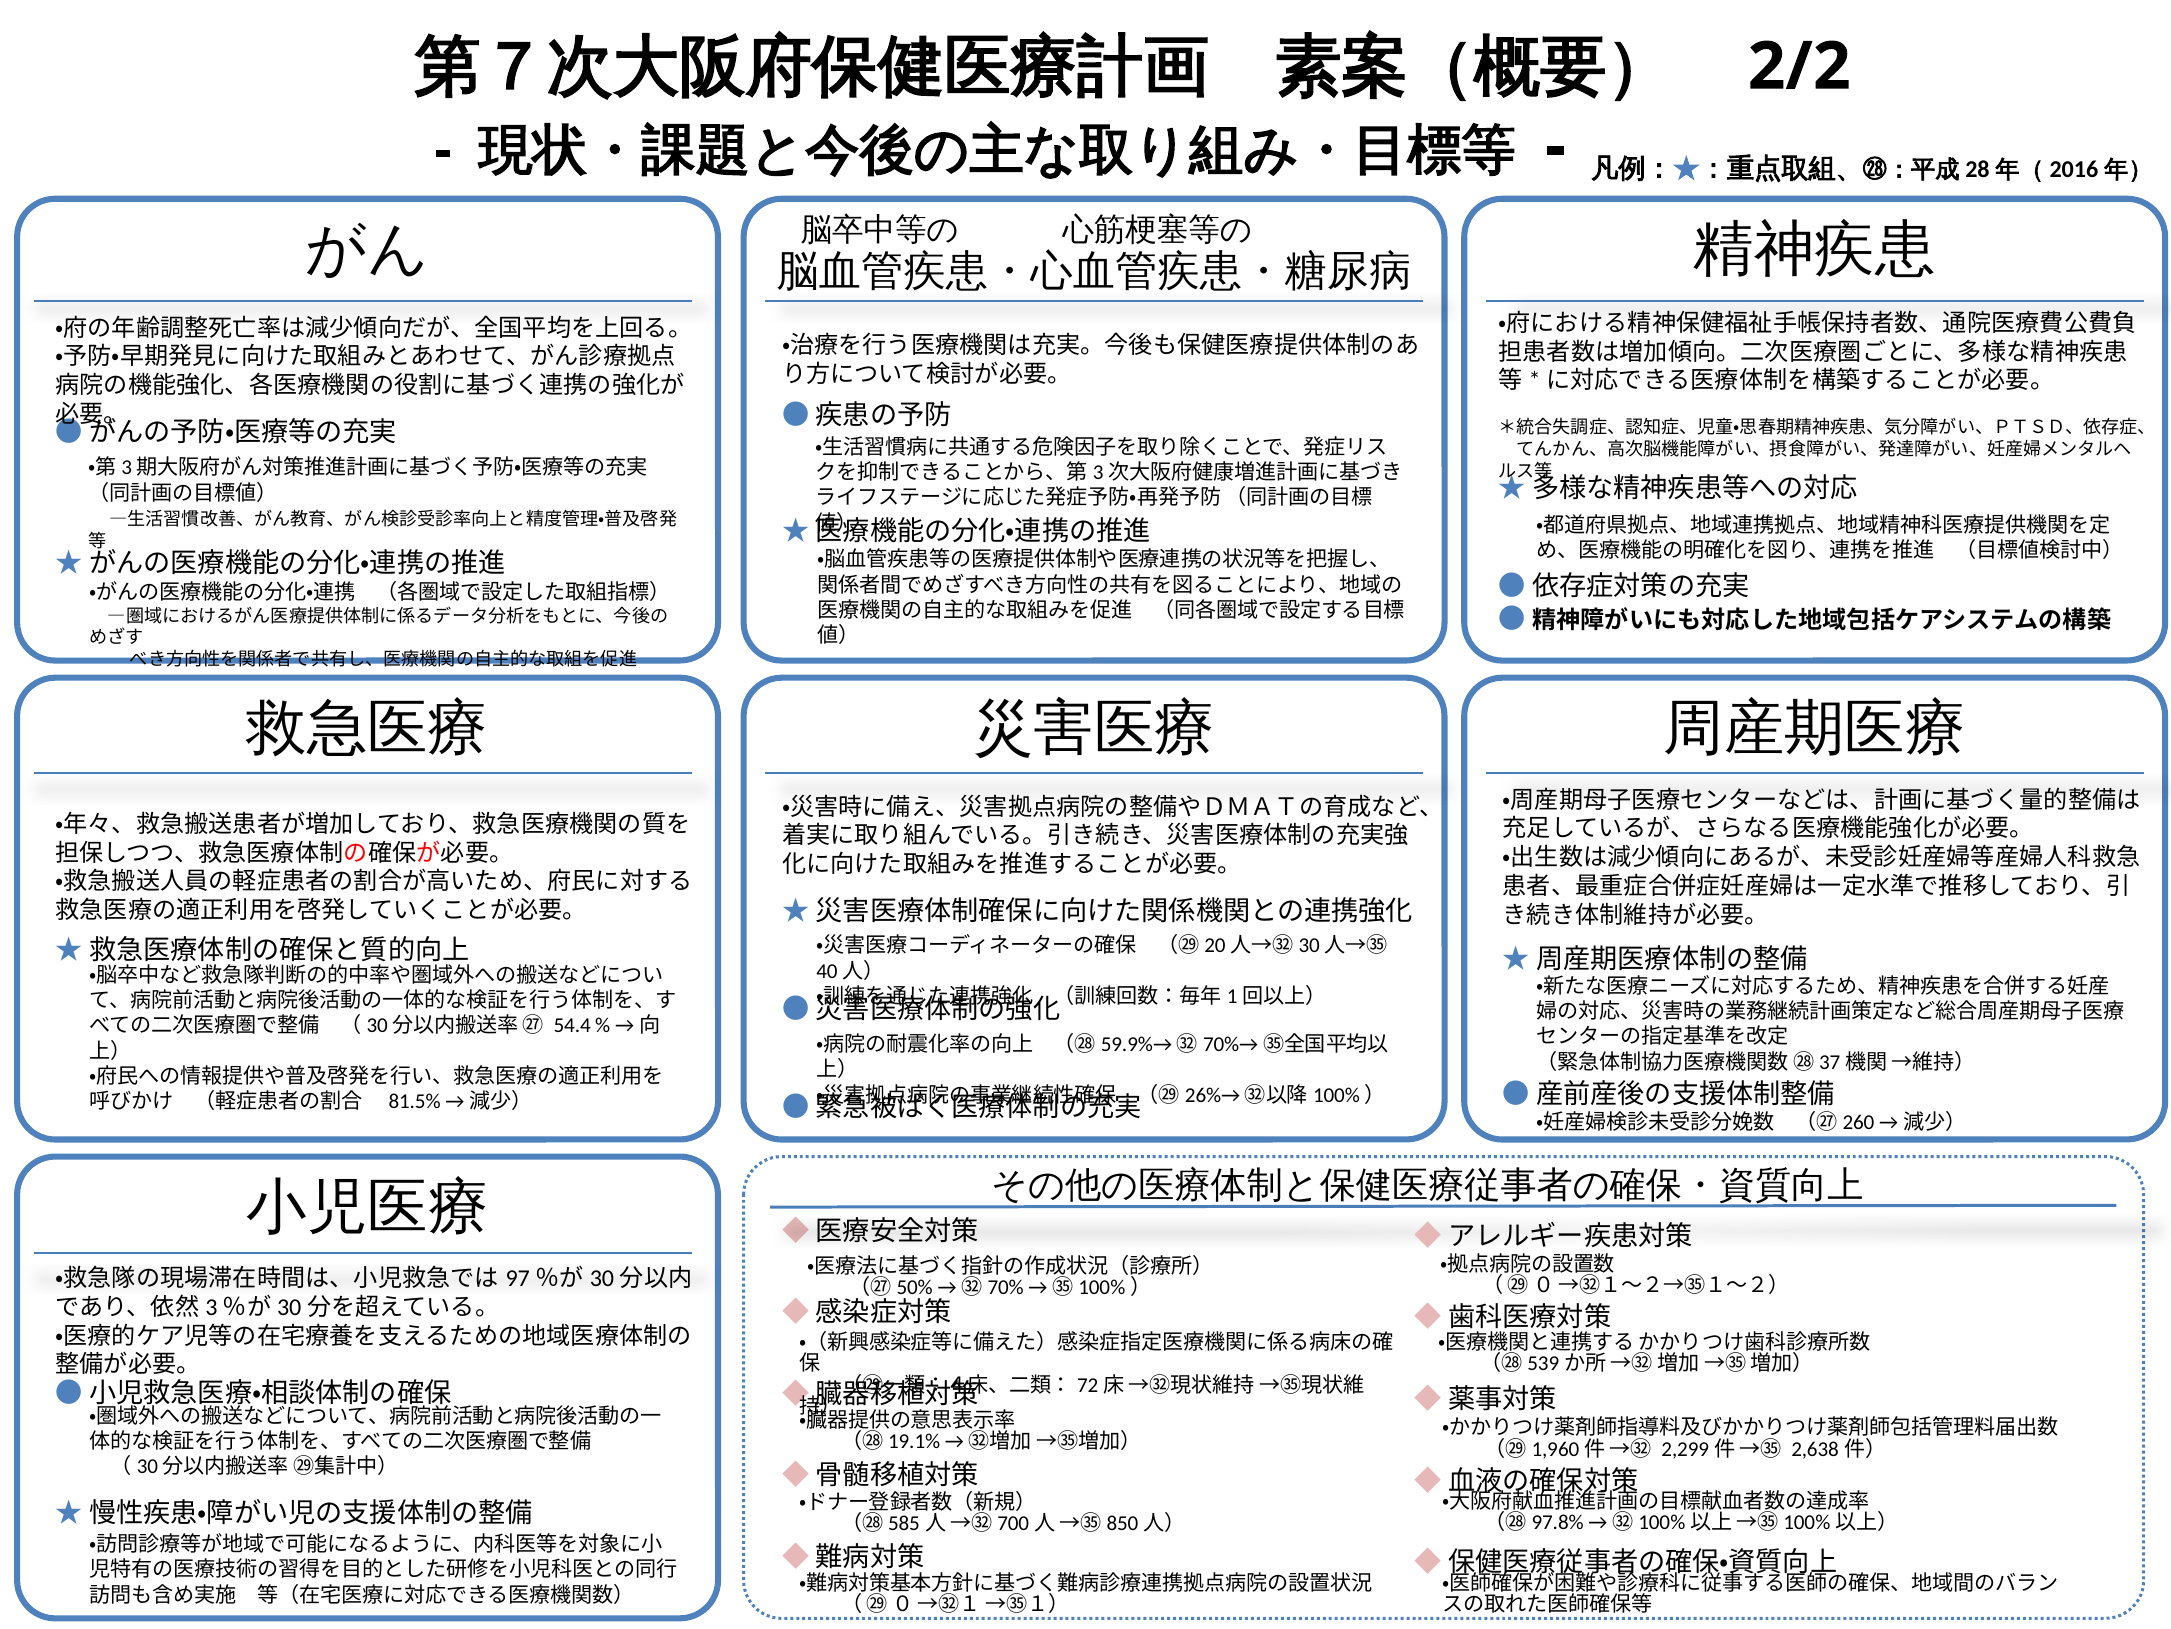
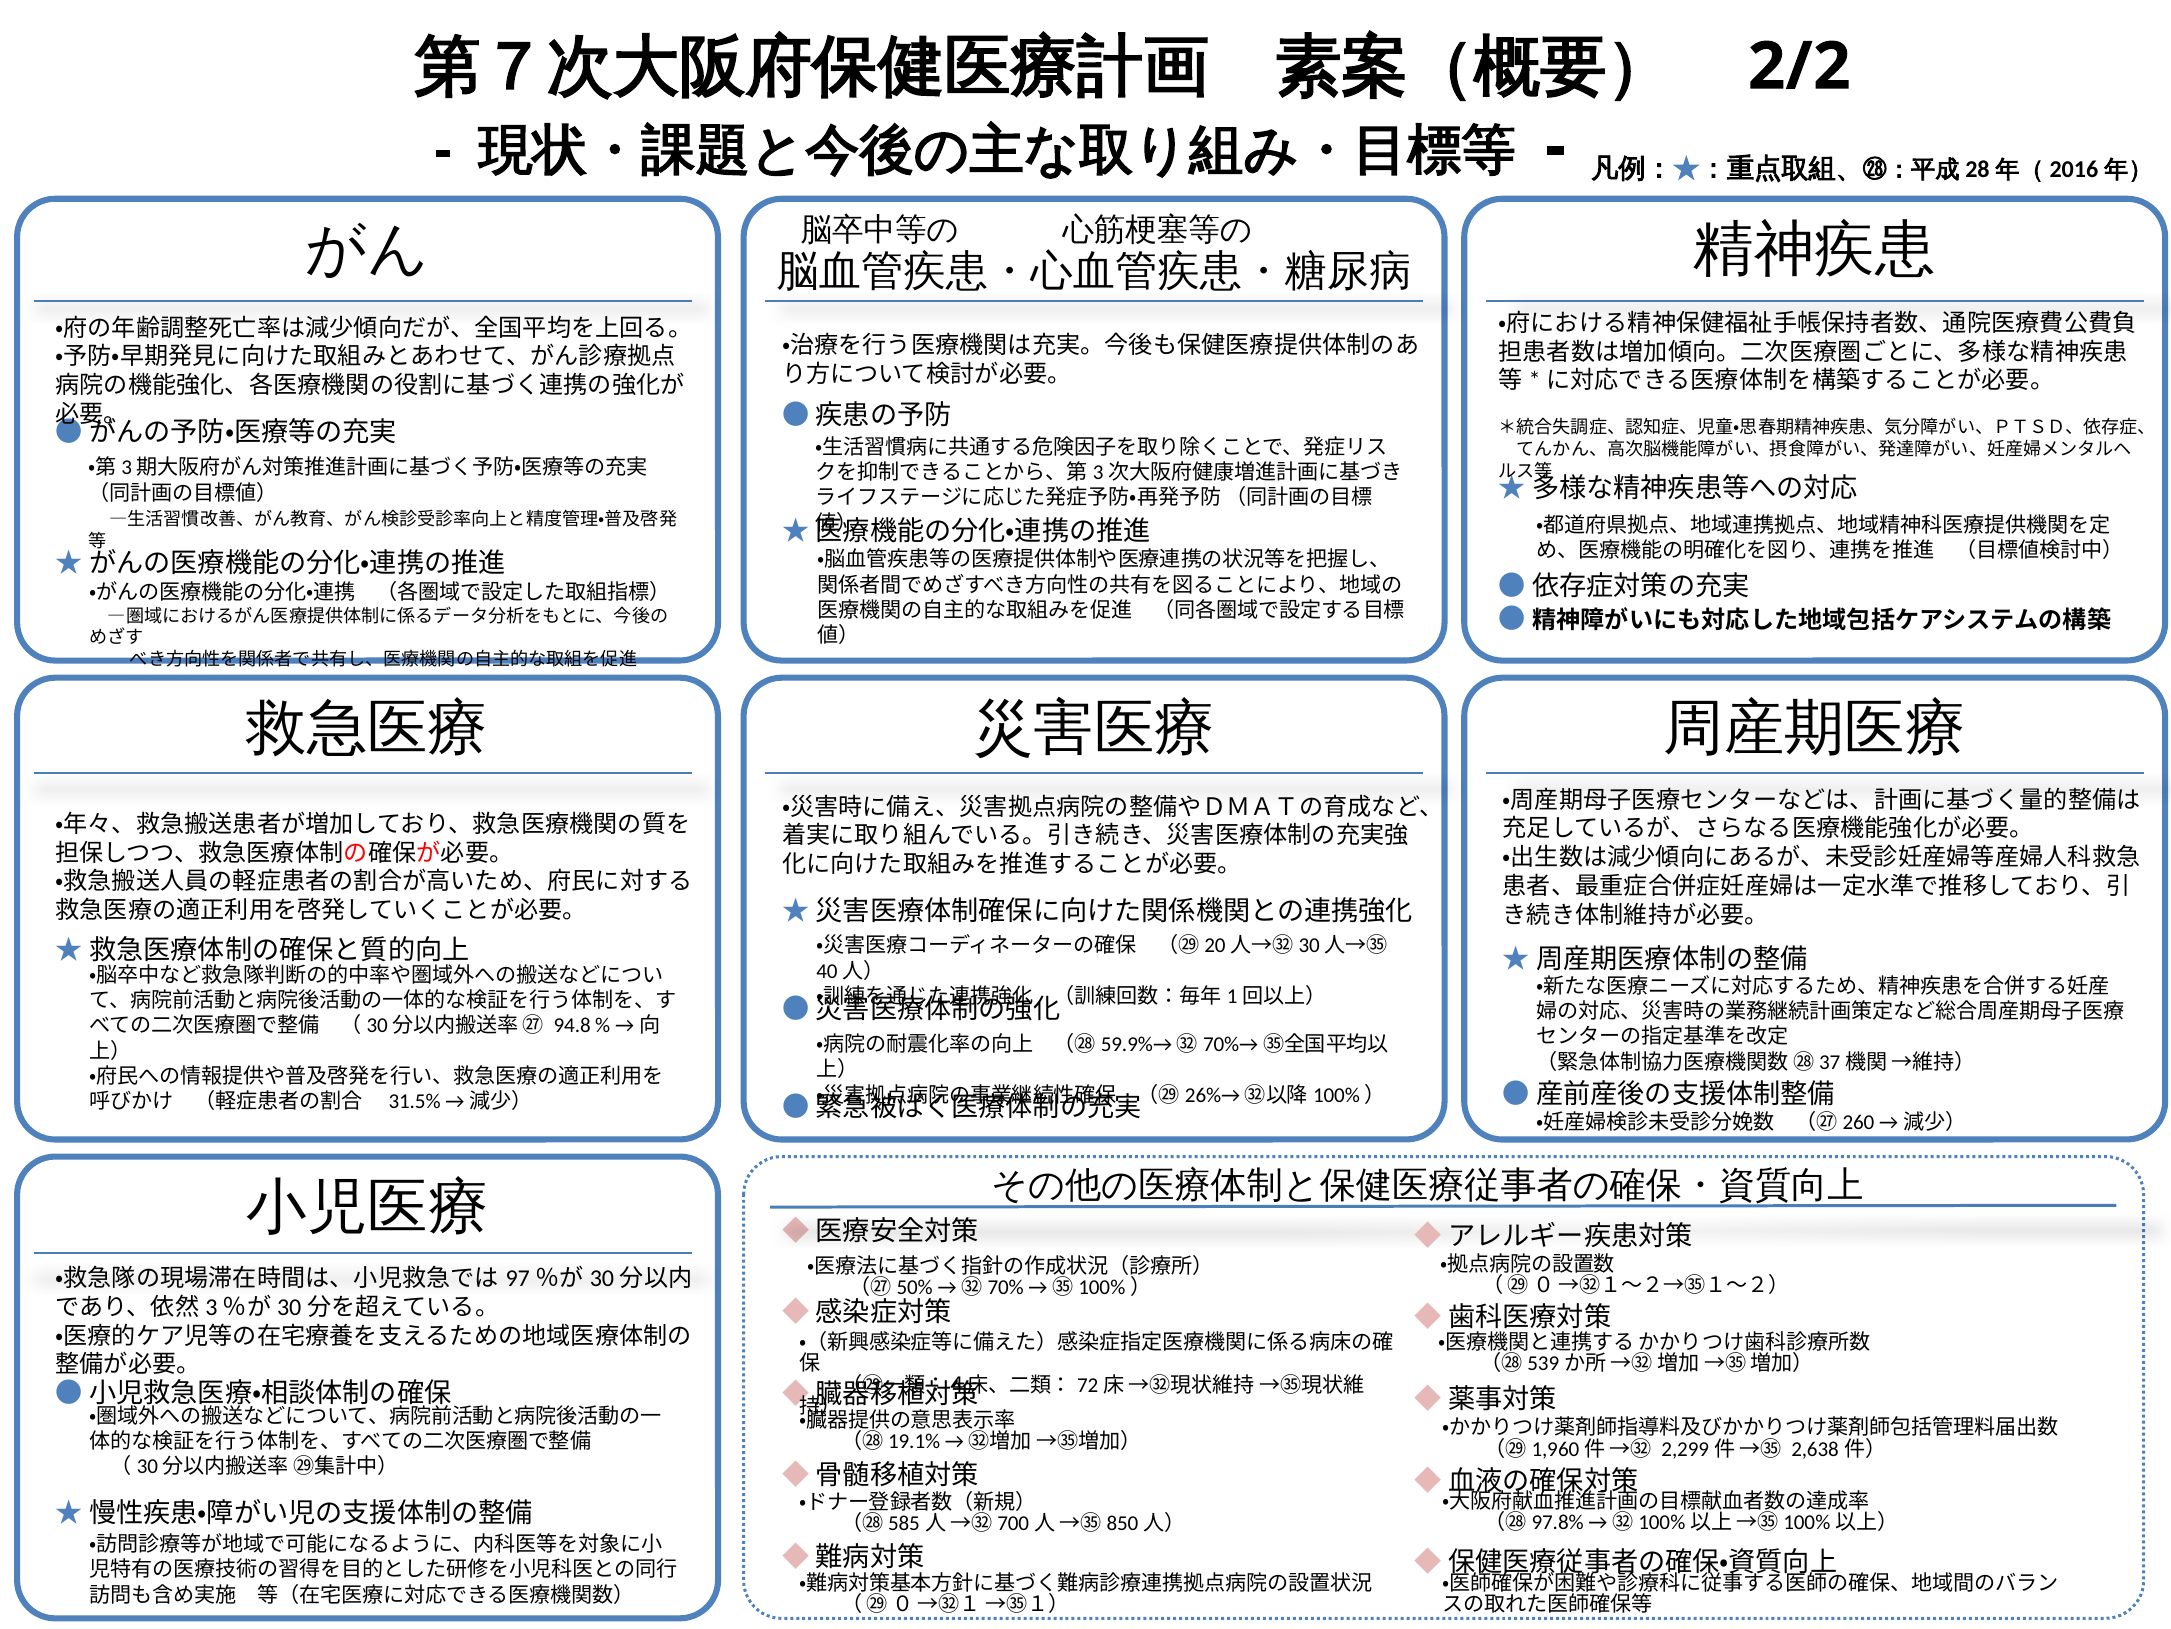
54.4: 54.4 -> 94.8 (572, 1025)
81.5%: 81.5% -> 31.5% (415, 1101)
